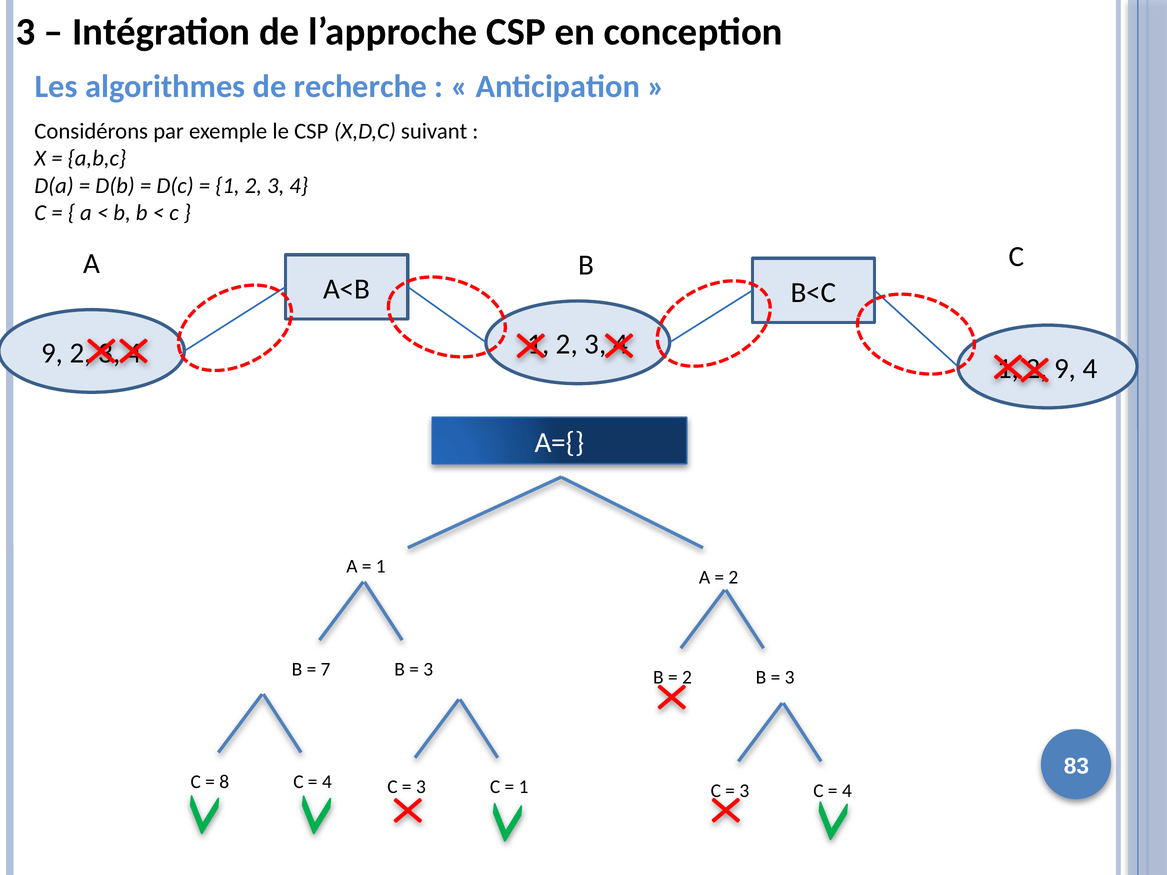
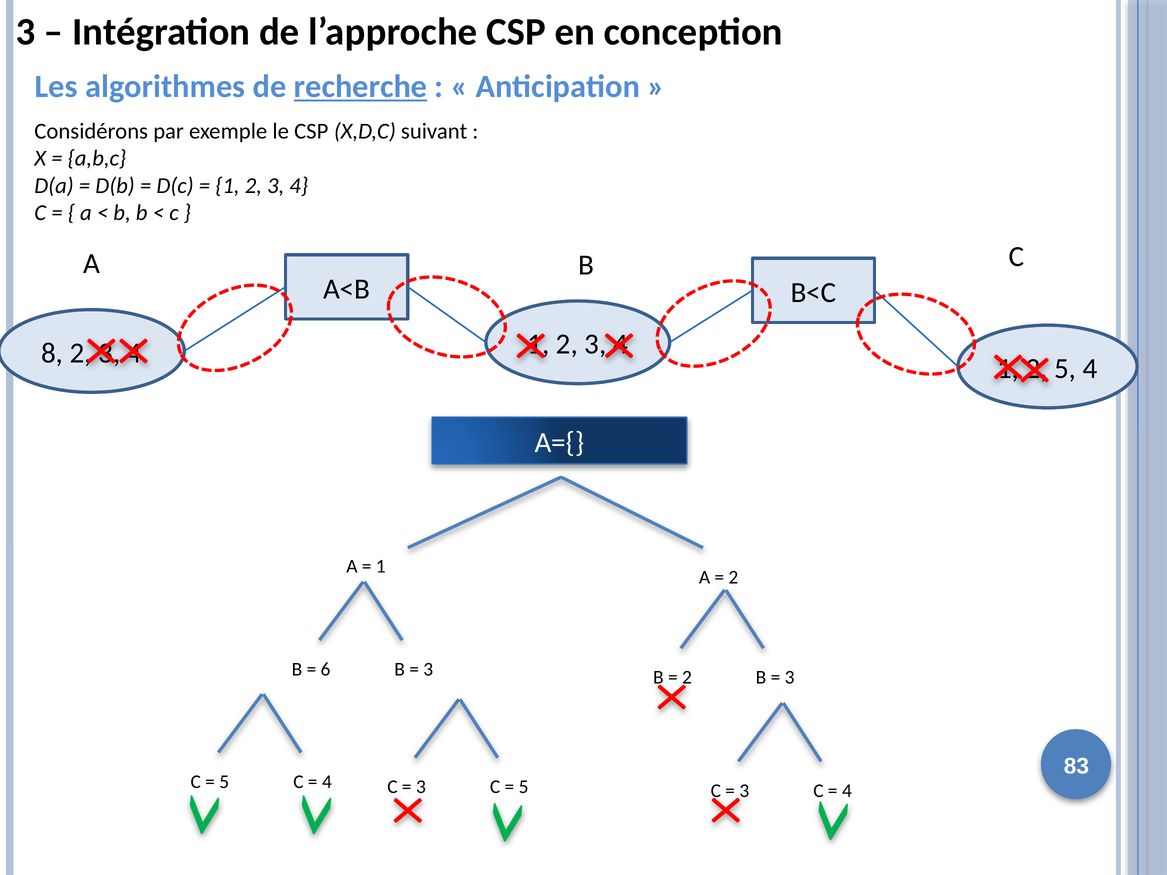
recherche underline: none -> present (361, 86)
9: 9 -> 8 (52, 353)
9: 9 -> 5 (1065, 369)
7: 7 -> 6 (326, 670)
8: 8 -> 5 (224, 782)
1: 1 -> 5 (524, 787)
